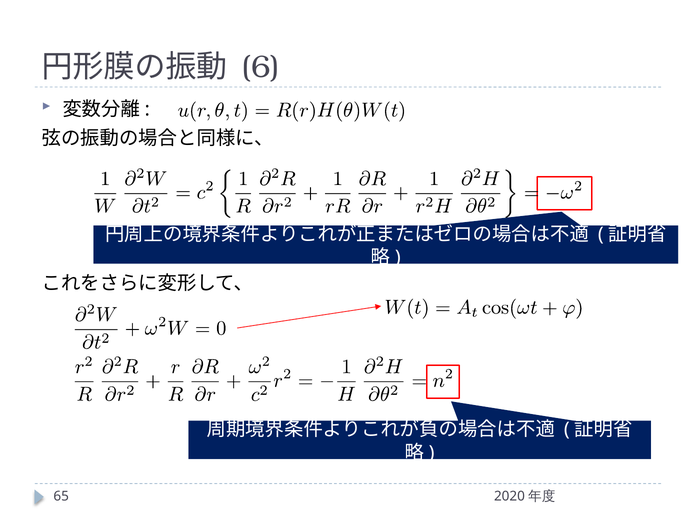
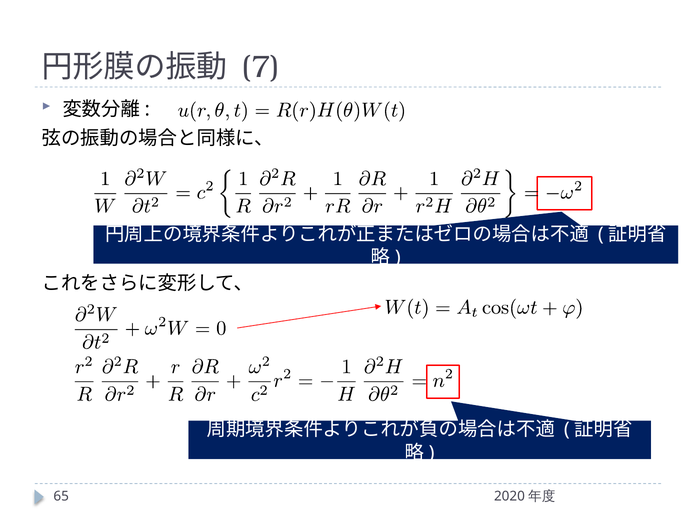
6: 6 -> 7 (261, 67)
